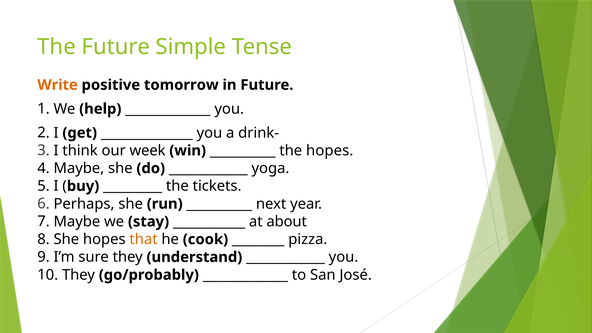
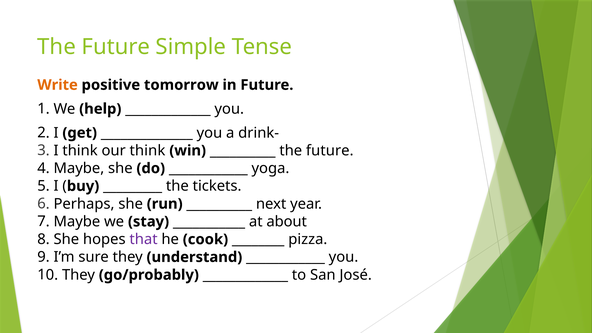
our week: week -> think (147, 151)
hopes: hopes -> future (330, 151)
that colour: orange -> purple (144, 239)
